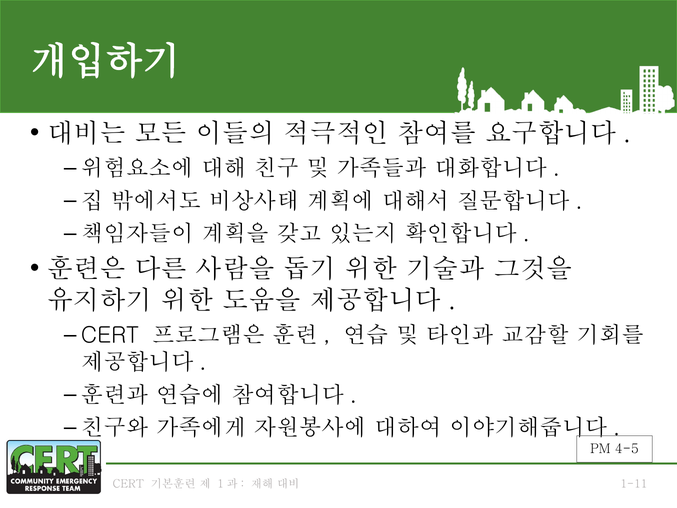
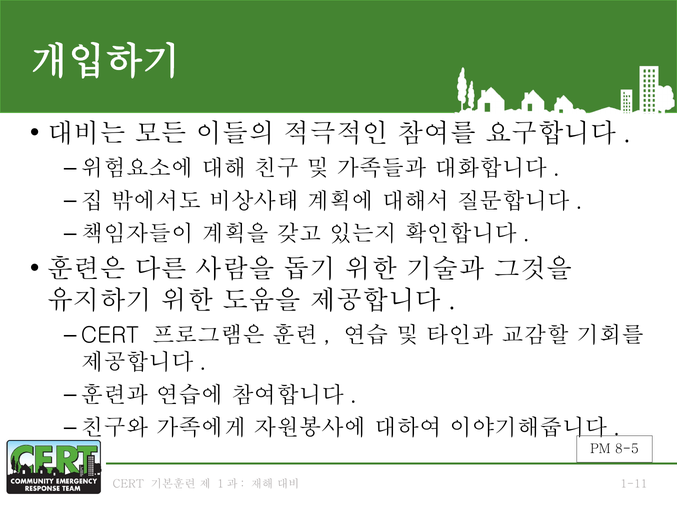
4-5: 4-5 -> 8-5 (627, 449)
